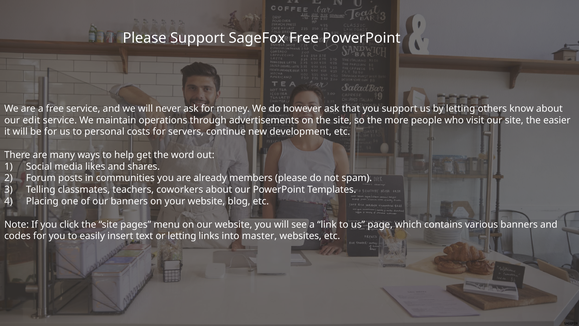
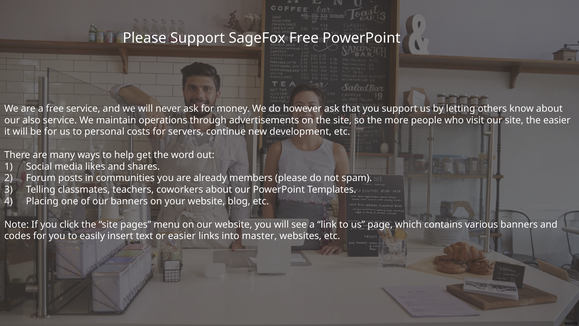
edit: edit -> also (32, 120)
or letting: letting -> easier (182, 236)
